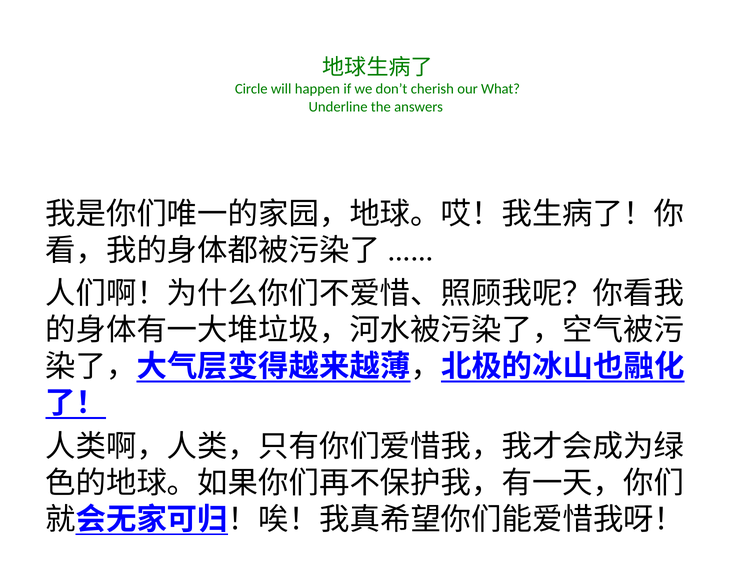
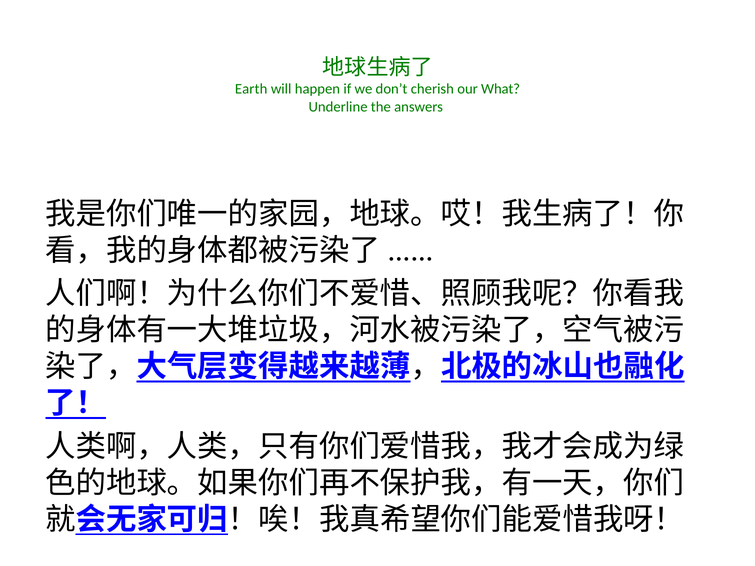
Circle: Circle -> Earth (251, 89)
